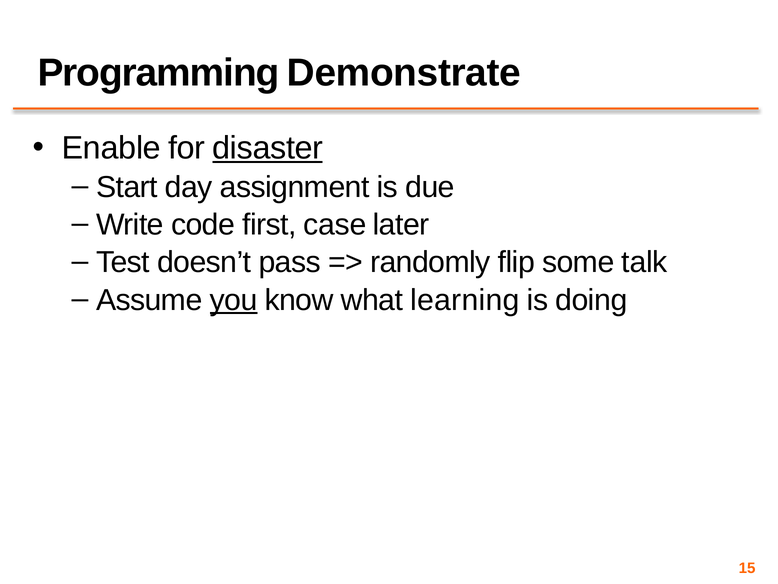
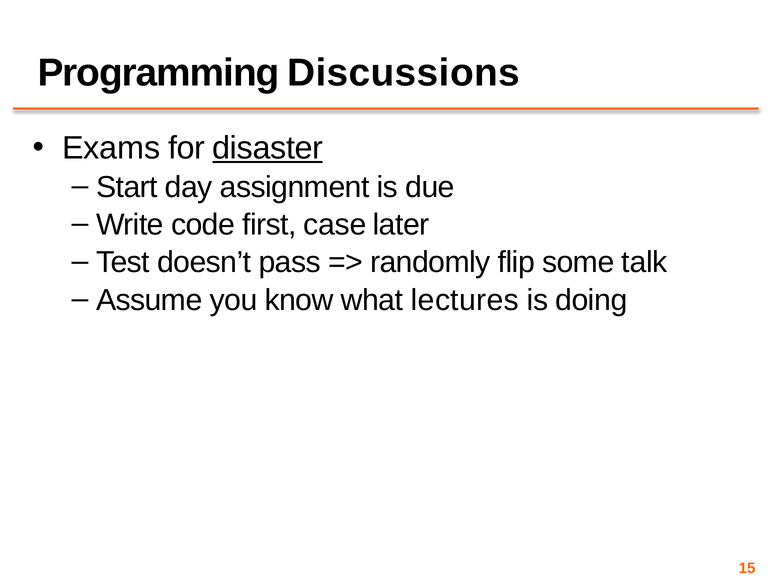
Demonstrate: Demonstrate -> Discussions (404, 73)
Enable: Enable -> Exams (111, 148)
you underline: present -> none (234, 300)
learning: learning -> lectures (465, 300)
